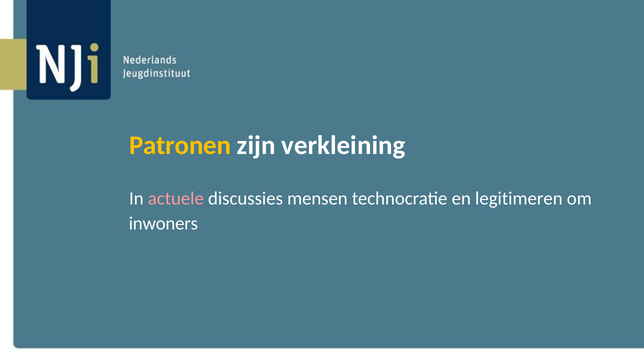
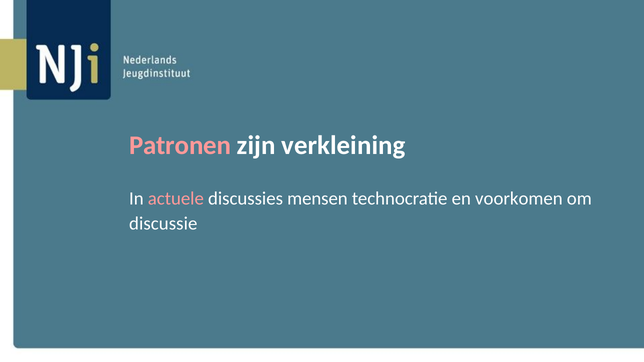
Patronen colour: yellow -> pink (180, 146)
legitimeren: legitimeren -> voorkomen (519, 199)
inwoners: inwoners -> discussie (163, 224)
